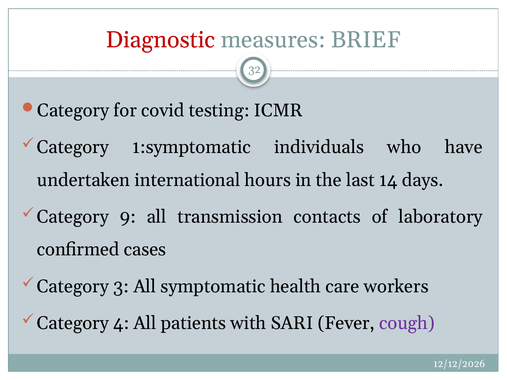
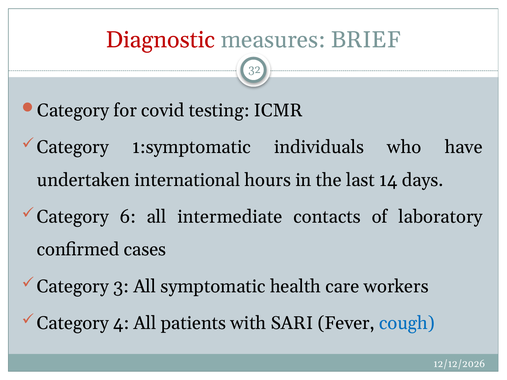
9: 9 -> 6 (128, 217)
transmission: transmission -> intermediate (230, 217)
cough colour: purple -> blue (407, 323)
